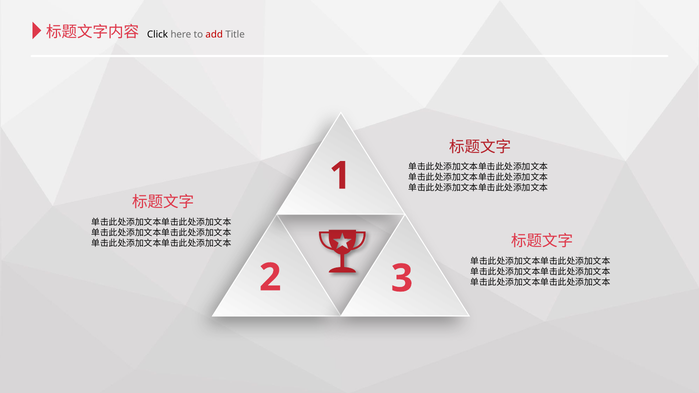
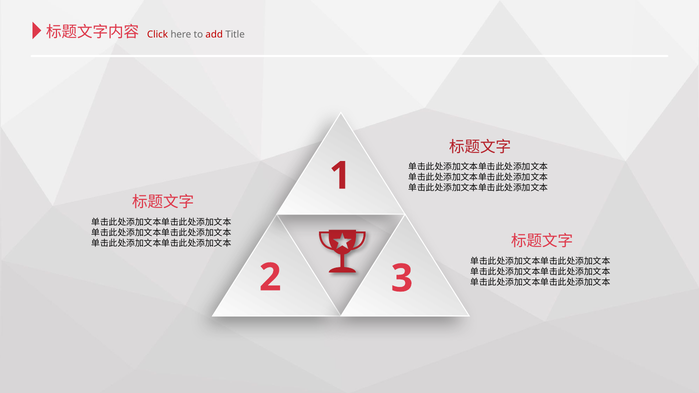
Click colour: black -> red (158, 35)
